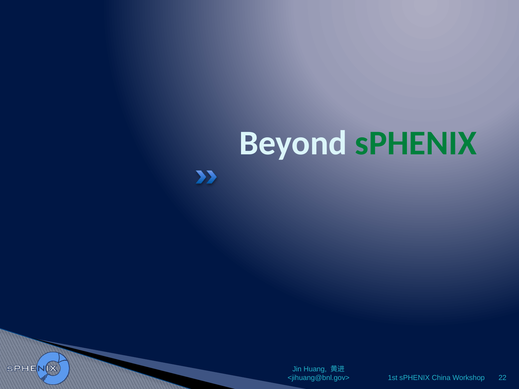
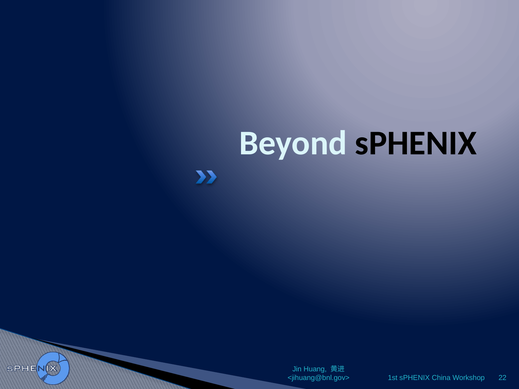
sPHENIX colour: green -> black (416, 143)
